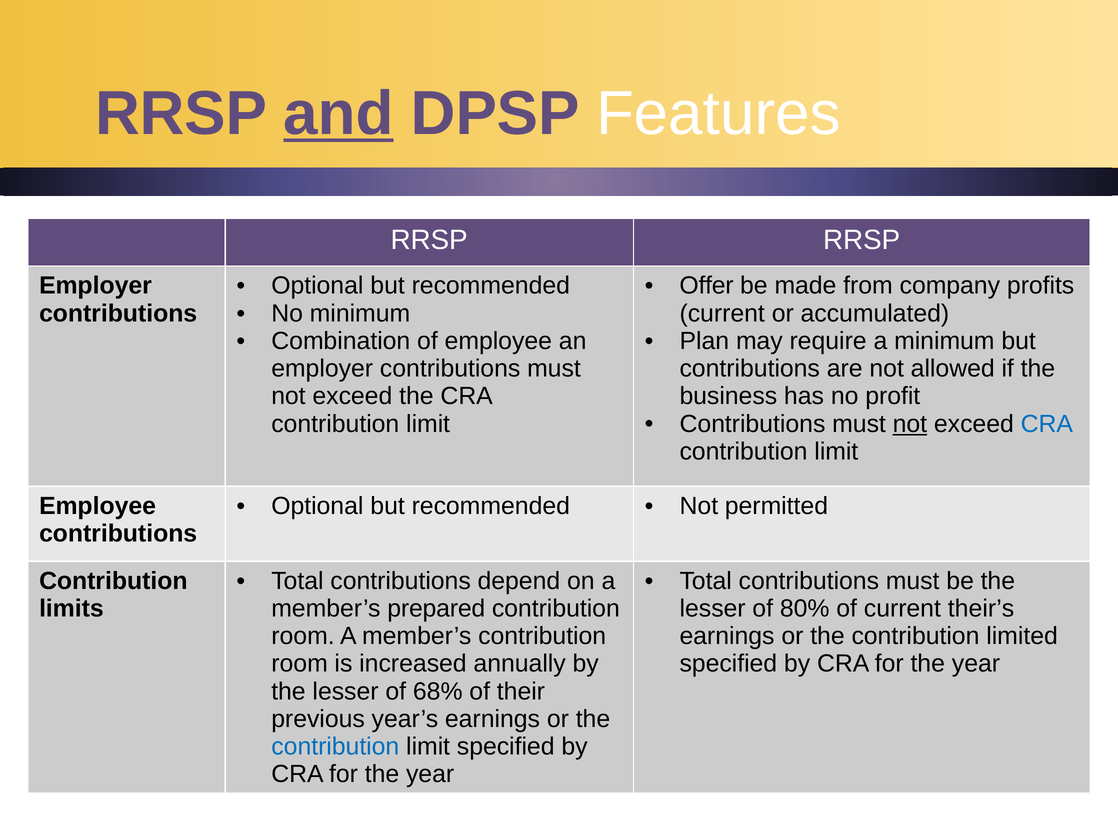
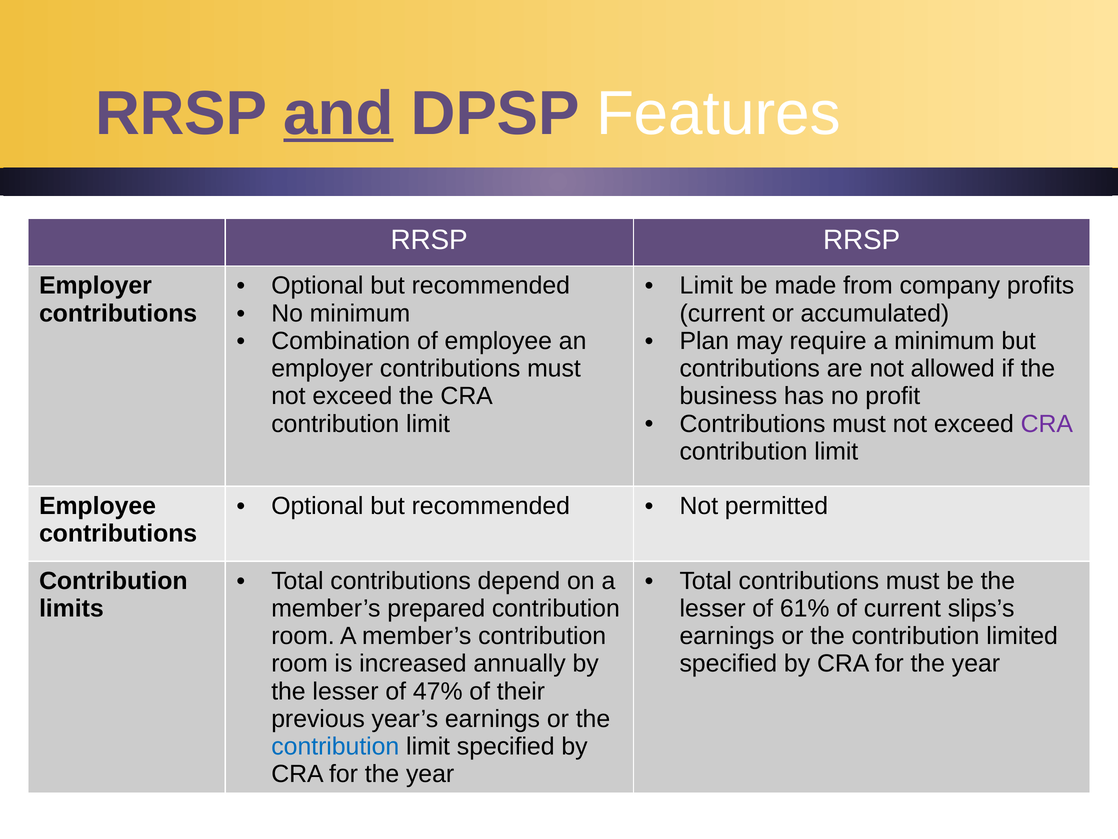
Offer: Offer -> Limit (706, 286)
not underline: present -> none (910, 424)
CRA colour: blue -> purple (1047, 424)
80%: 80% -> 61% (805, 608)
their’s: their’s -> slips’s (981, 608)
68%: 68% -> 47% (438, 691)
